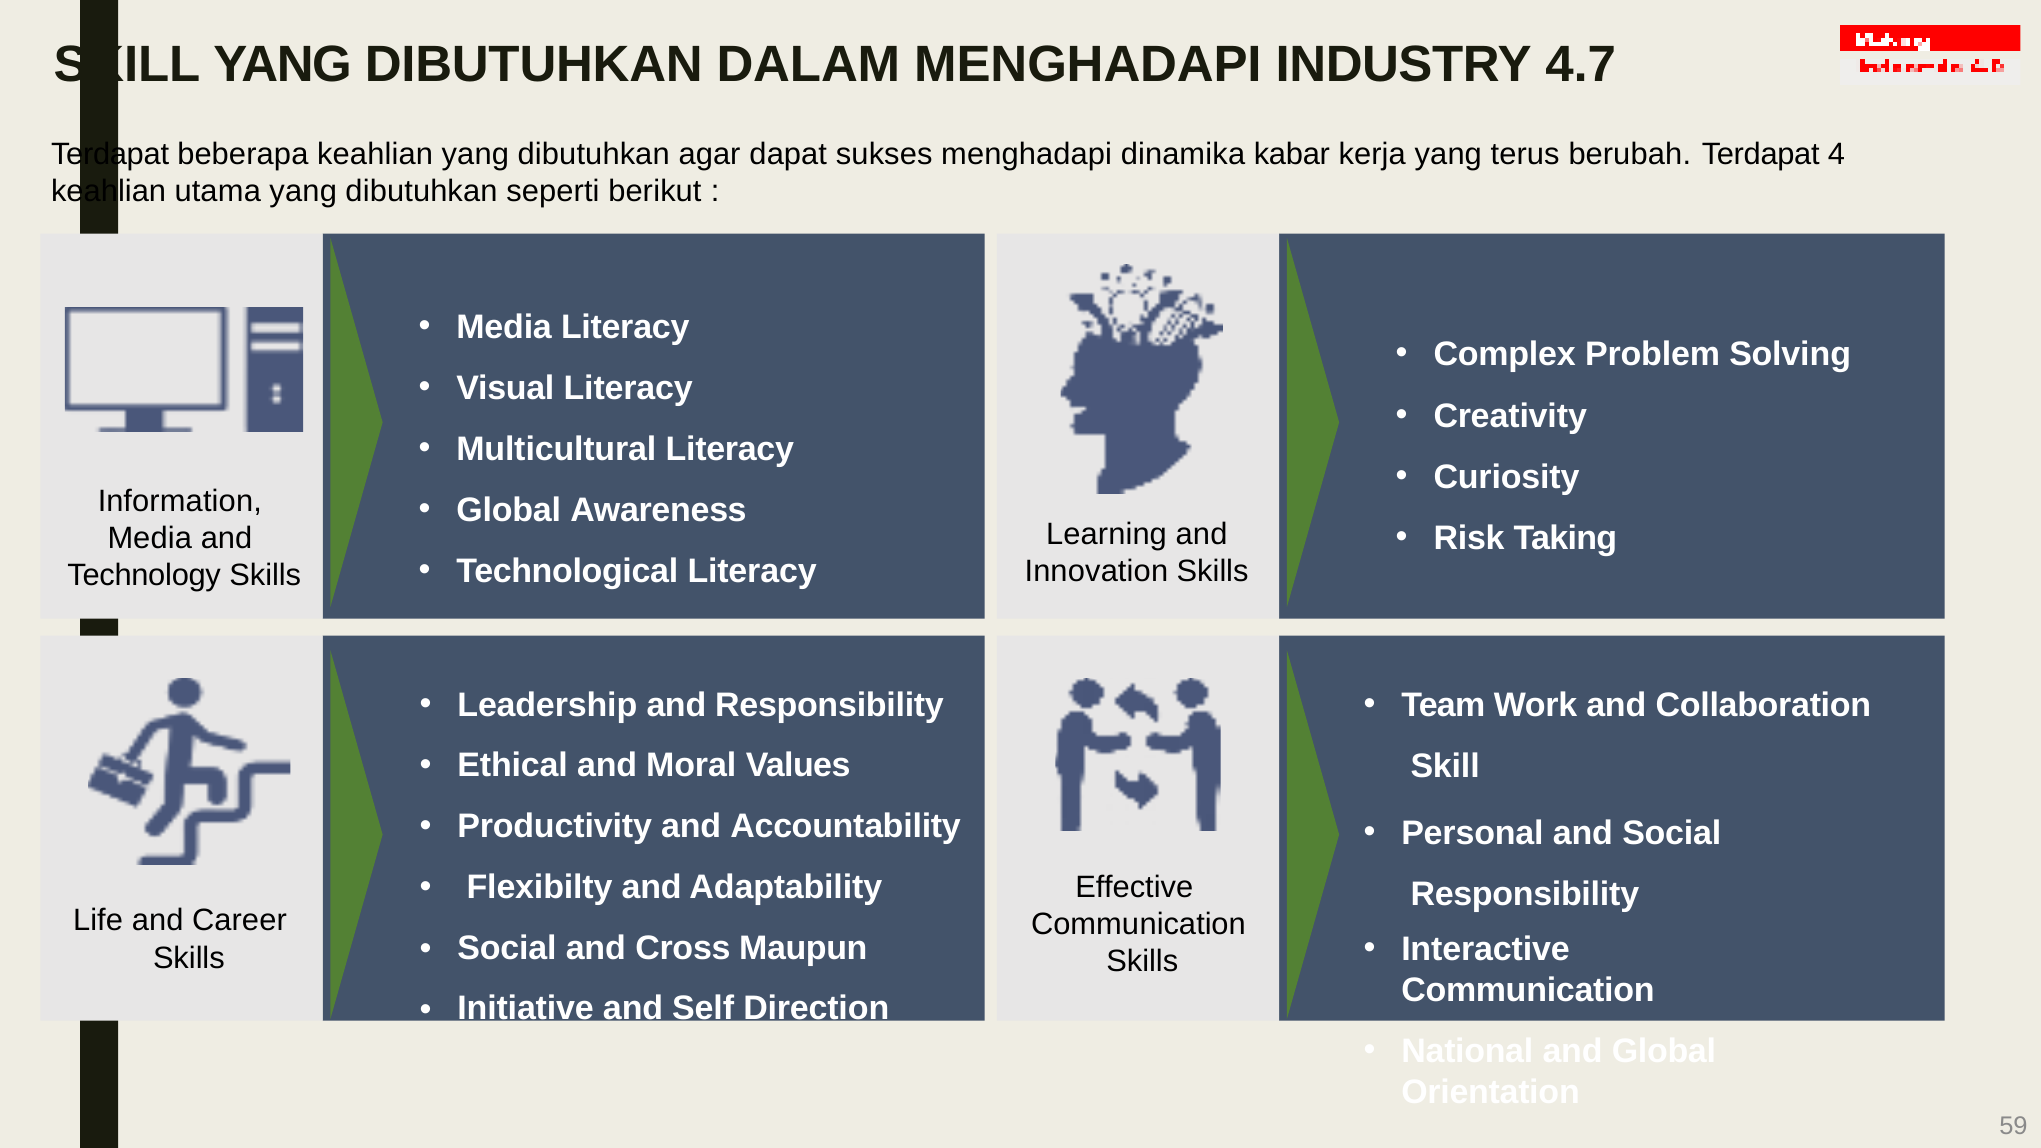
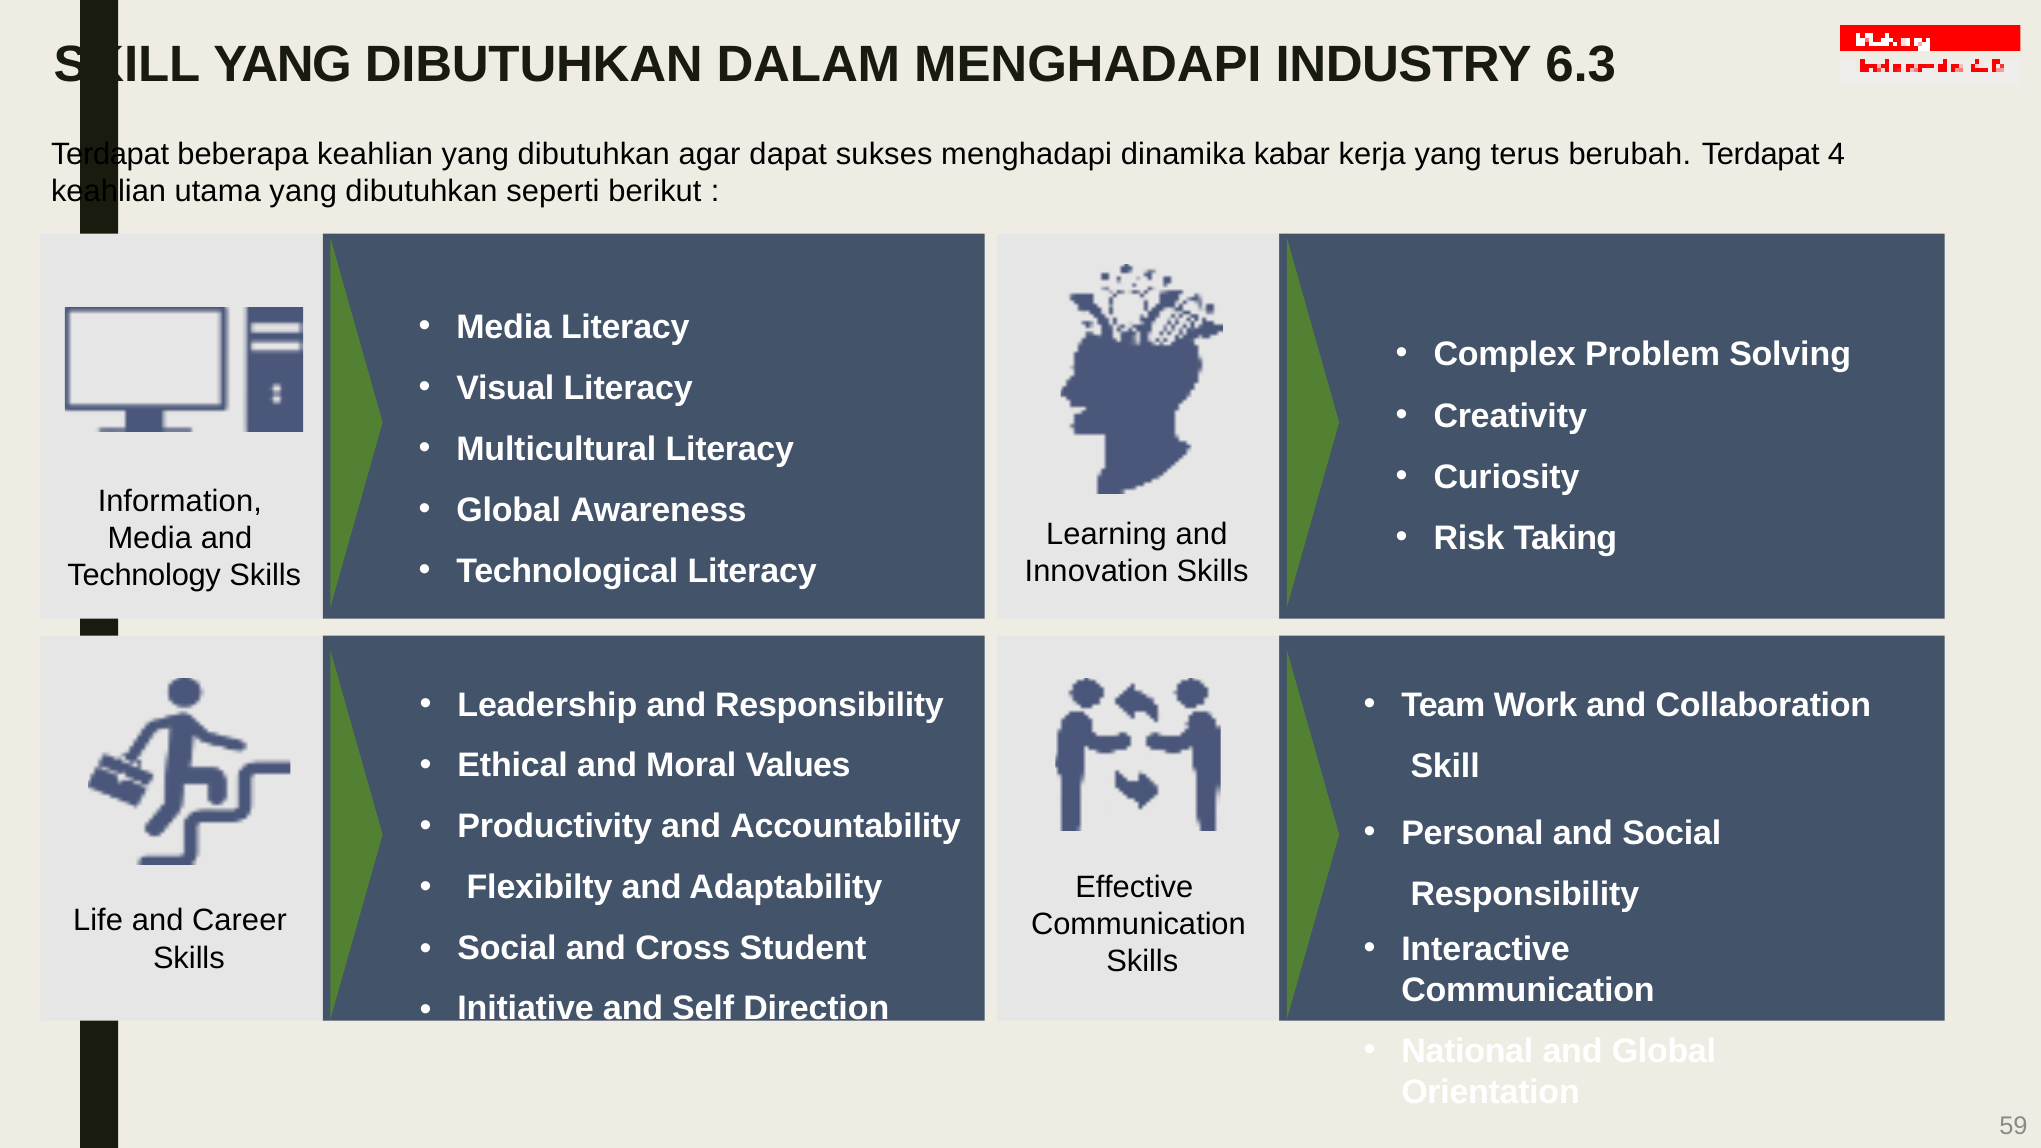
4.7: 4.7 -> 6.3 (1581, 65)
Maupun: Maupun -> Student (803, 948)
